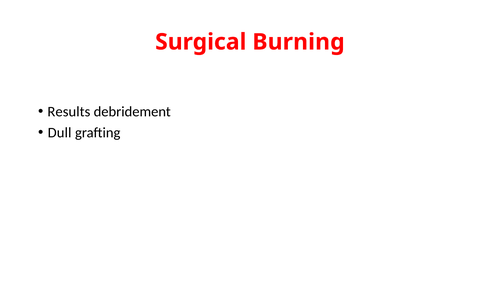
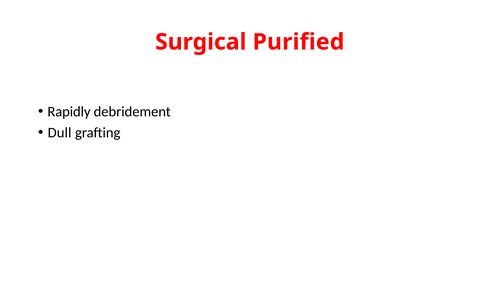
Burning: Burning -> Purified (298, 42)
Results: Results -> Rapidly (69, 112)
